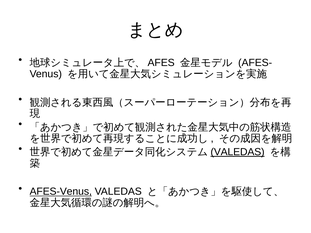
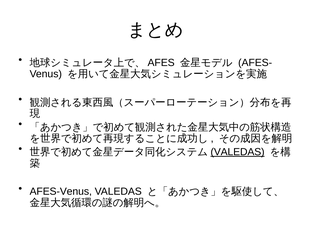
AFES-Venus underline: present -> none (61, 192)
